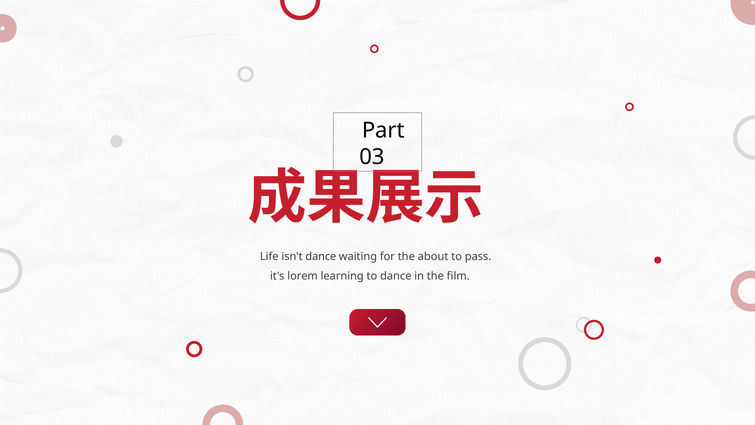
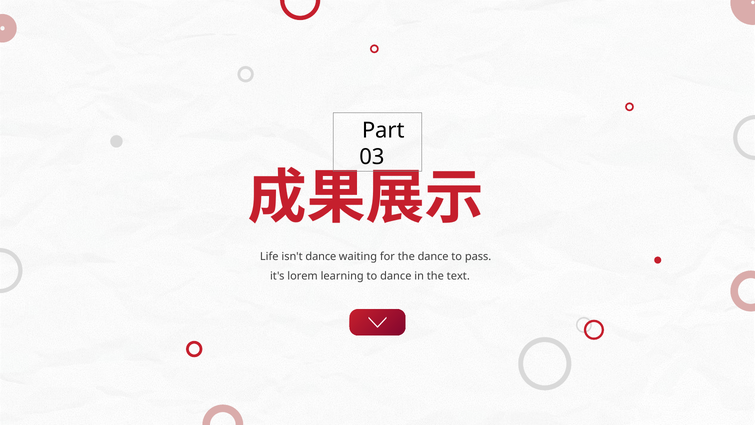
the about: about -> dance (433, 256)
film: film -> text (458, 276)
